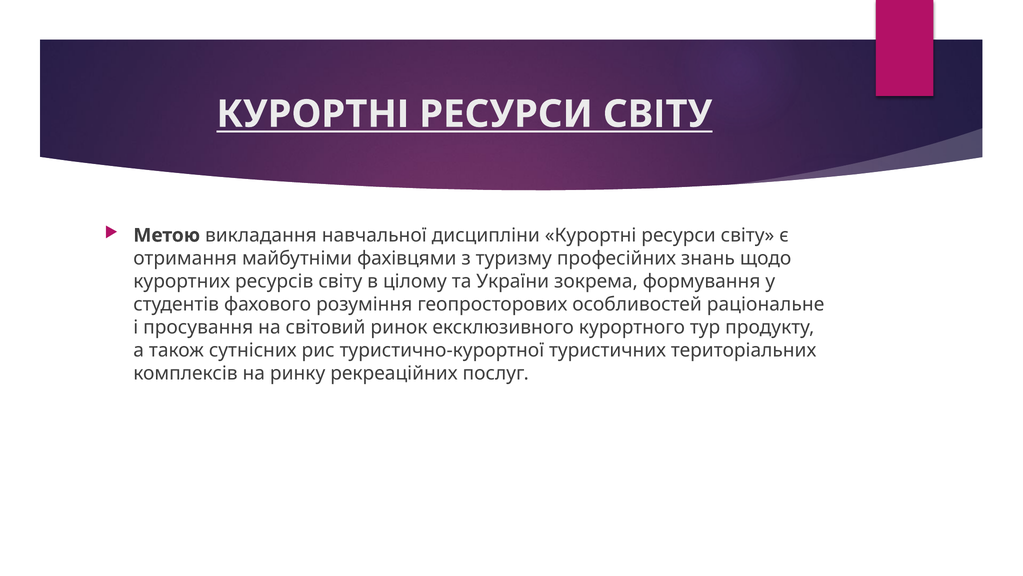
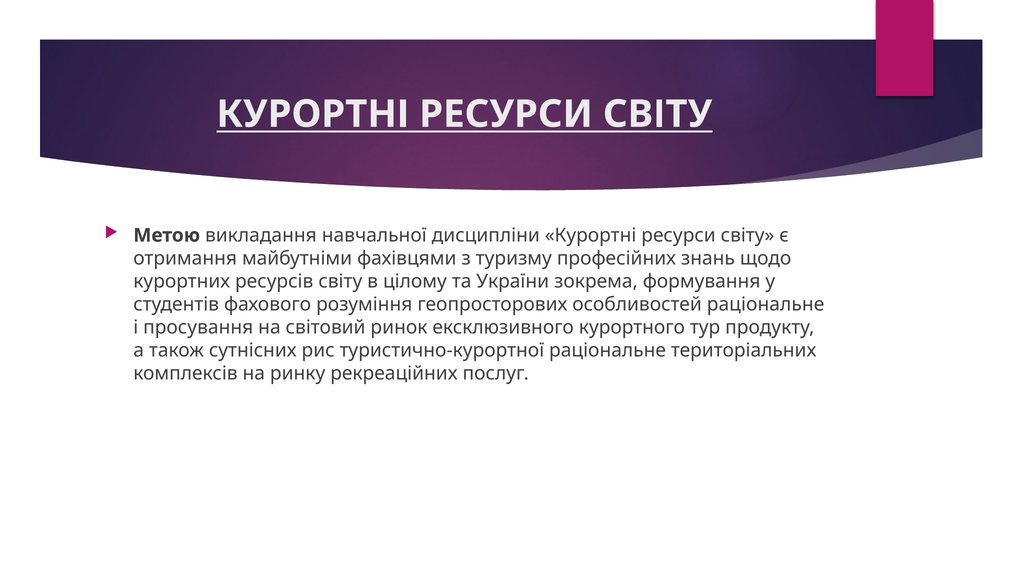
туристично-курортної туристичних: туристичних -> раціональне (608, 350)
